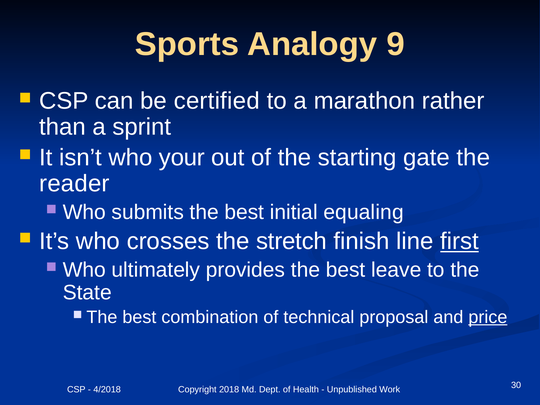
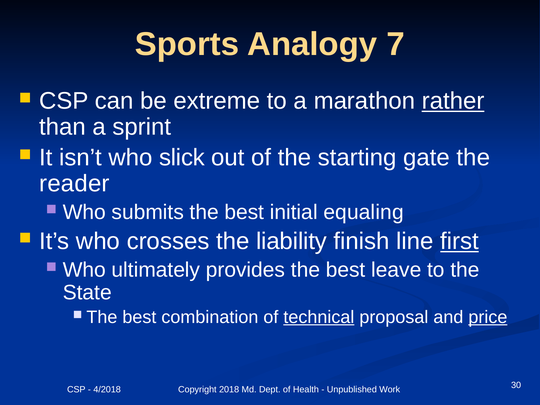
9: 9 -> 7 (396, 44)
certified: certified -> extreme (217, 101)
rather underline: none -> present (453, 101)
your: your -> slick (182, 158)
stretch: stretch -> liability (291, 241)
technical underline: none -> present (319, 317)
